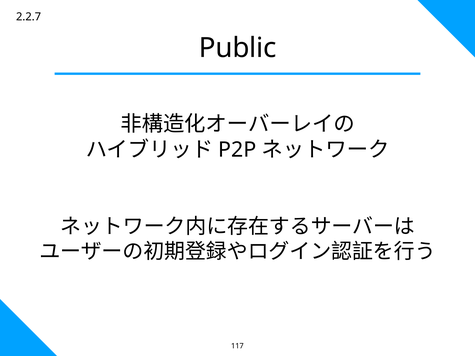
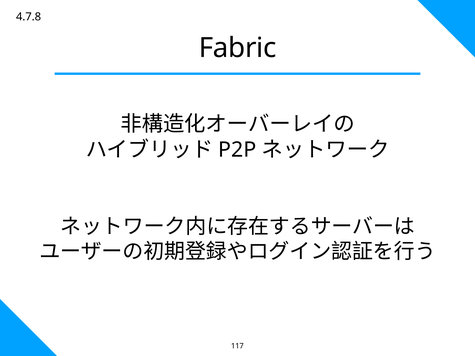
2.2.7: 2.2.7 -> 4.7.8 (29, 17)
Public: Public -> Fabric (238, 48)
